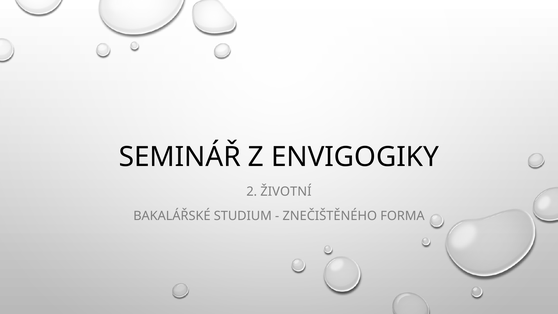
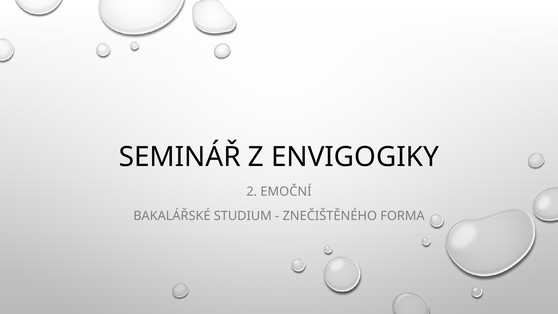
ŽIVOTNÍ: ŽIVOTNÍ -> EMOČNÍ (286, 192)
